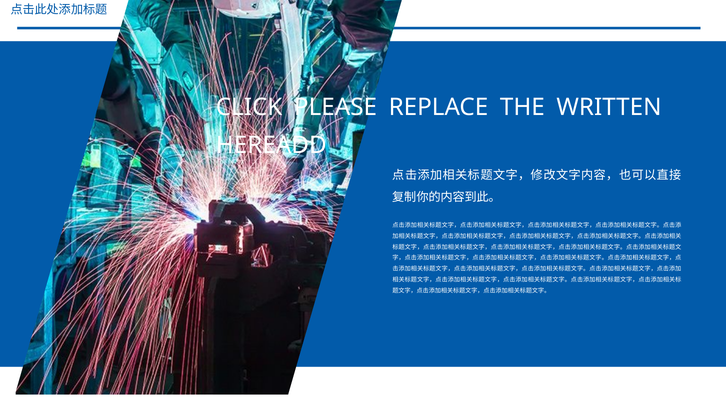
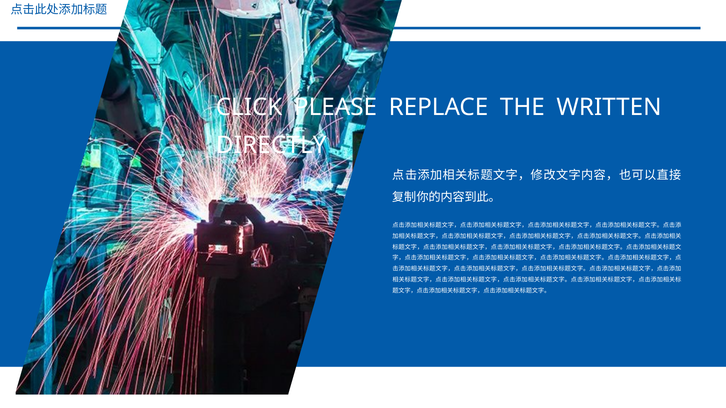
HEREADD: HEREADD -> DIRECTLY (271, 145)
